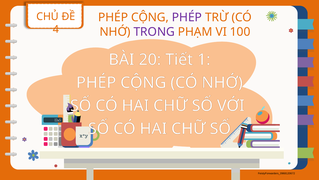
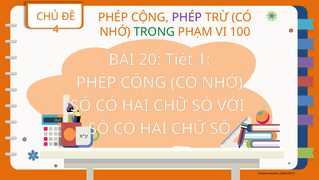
TRONG colour: purple -> green (154, 32)
